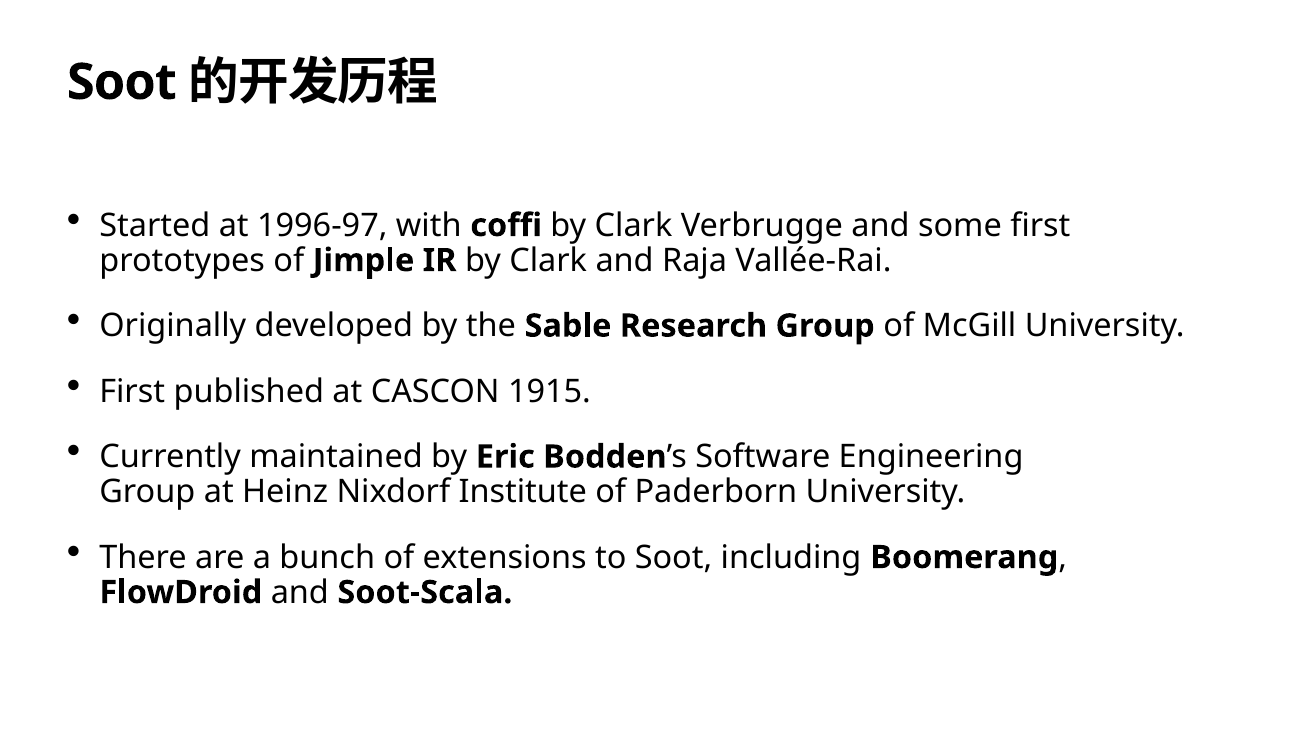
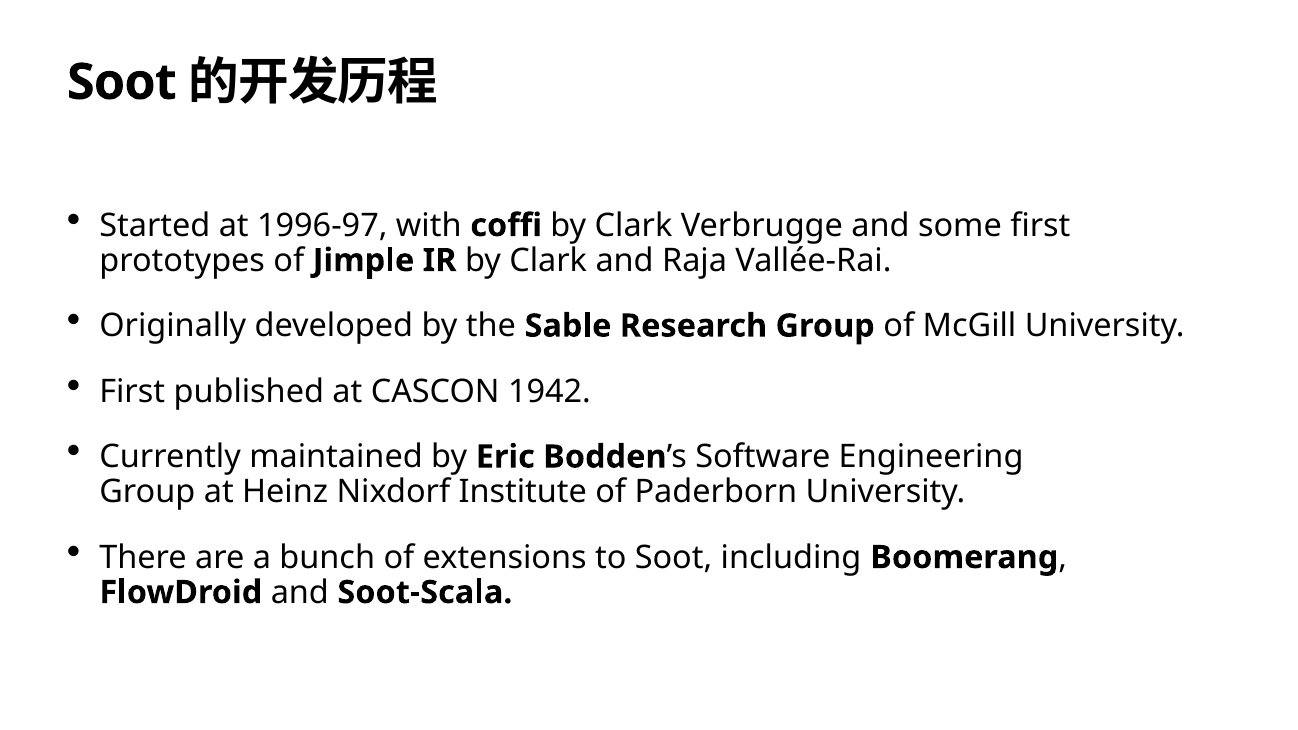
1915: 1915 -> 1942 (549, 391)
